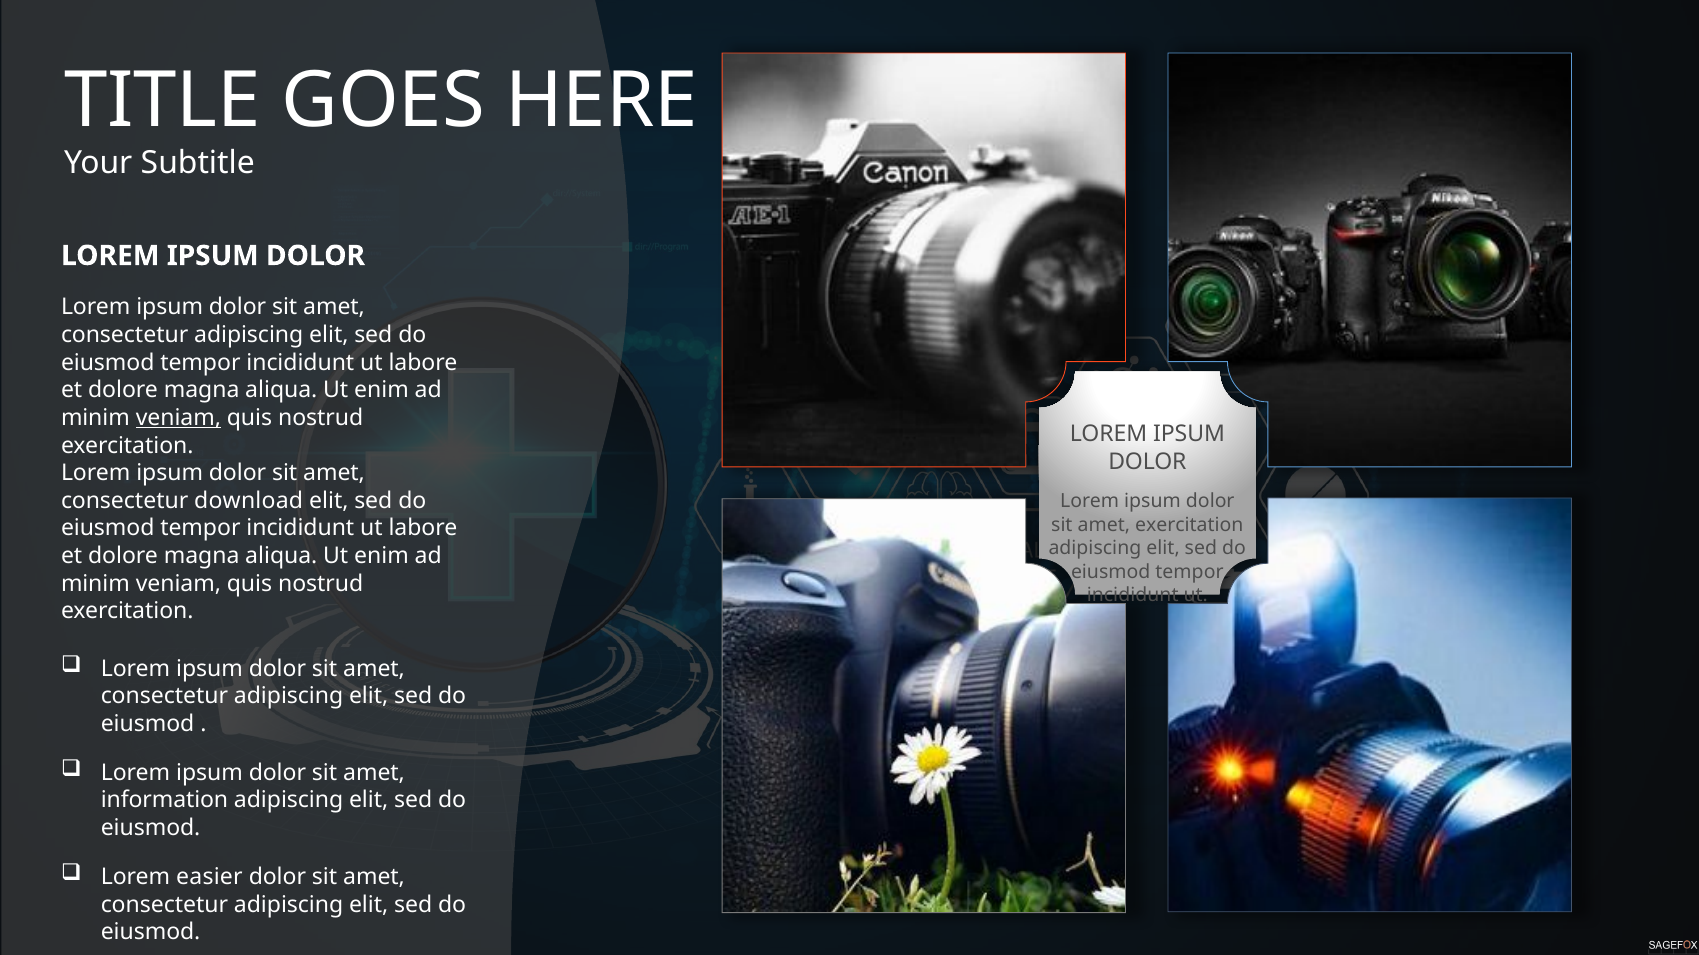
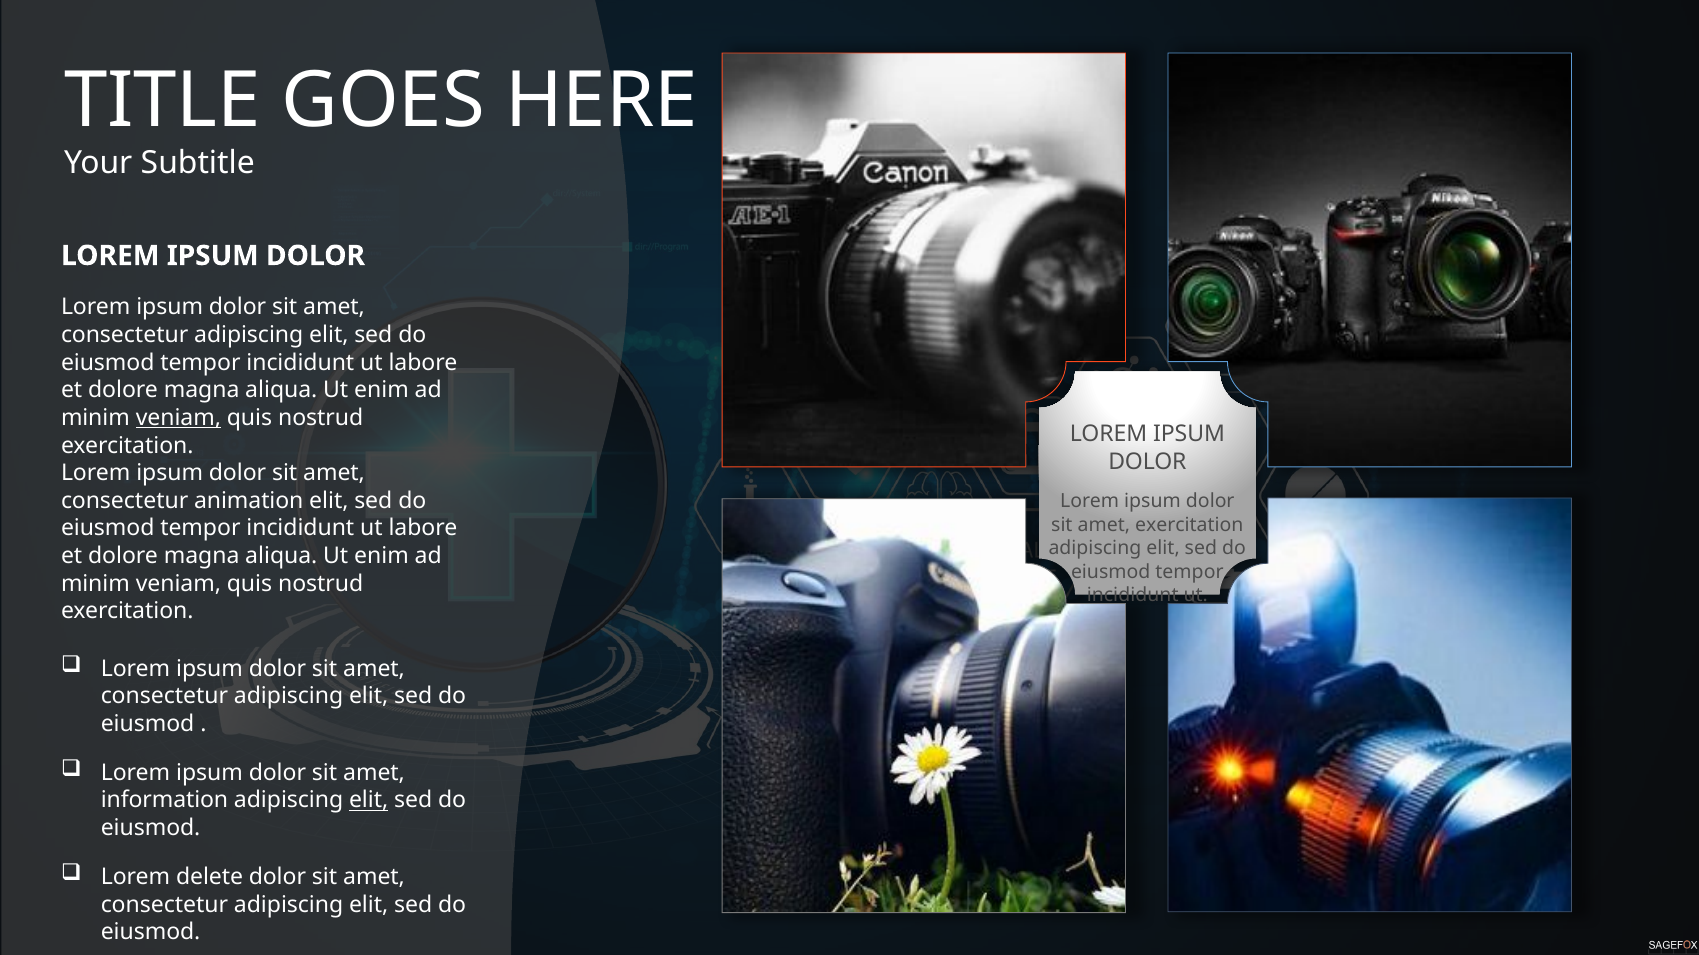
download: download -> animation (249, 501)
elit underline: none -> present (369, 801)
easier: easier -> delete (210, 877)
